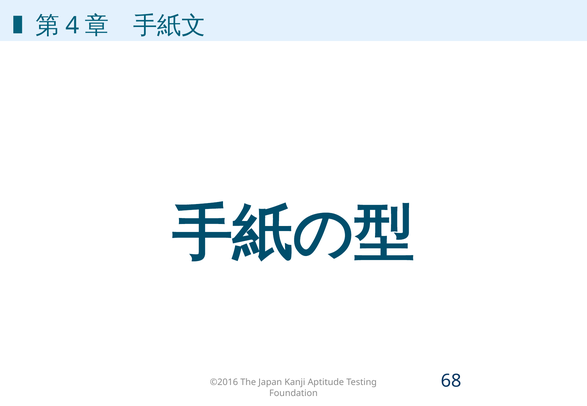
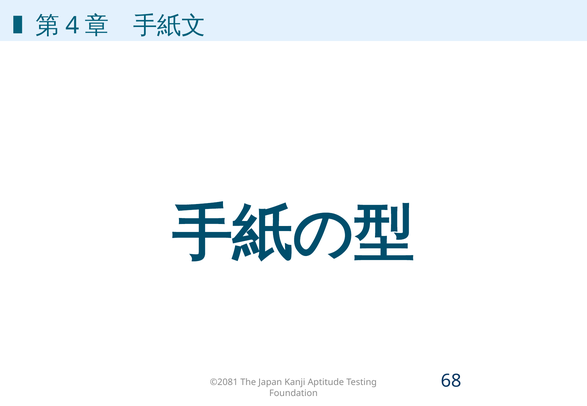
©2016: ©2016 -> ©2081 (224, 383)
